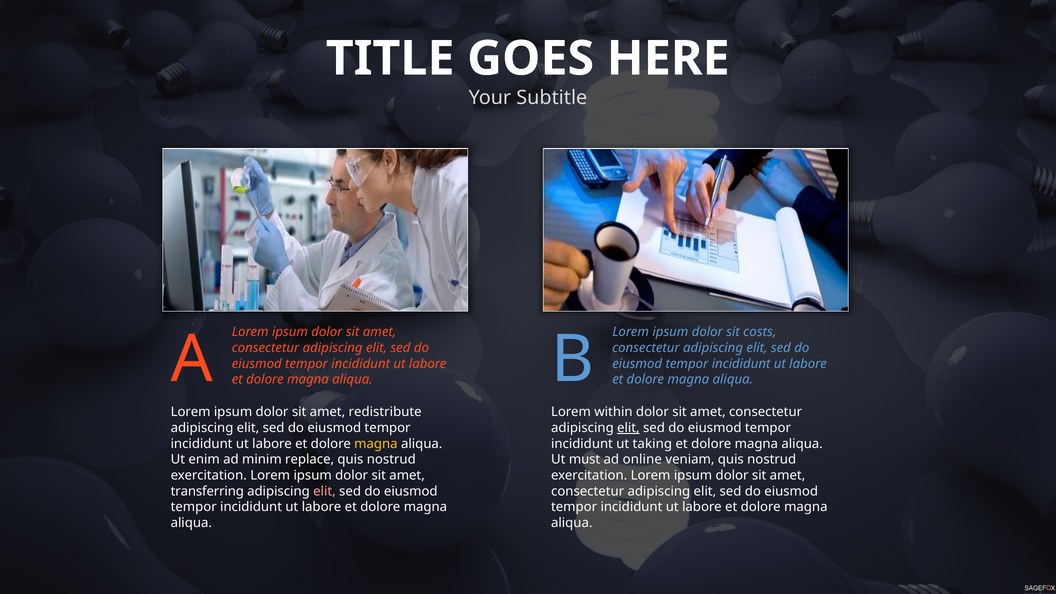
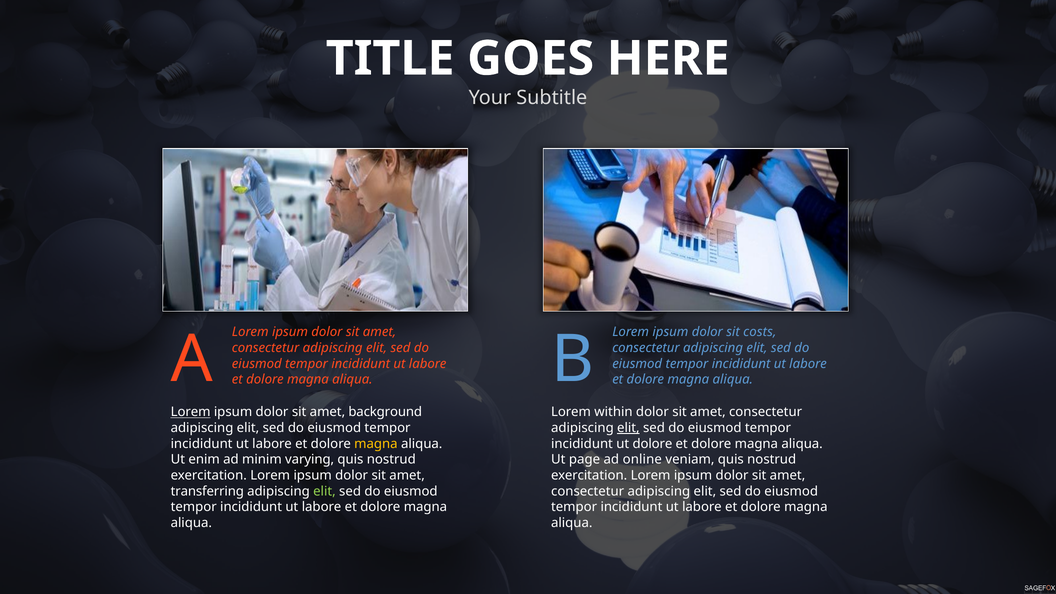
Lorem underline: none -> present (191, 412)
redistribute: redistribute -> background (385, 412)
ut taking: taking -> dolore (652, 444)
replace: replace -> varying (310, 460)
must: must -> page (585, 460)
elit colour: pink -> light green (324, 491)
